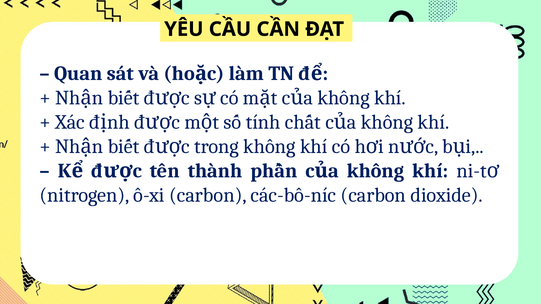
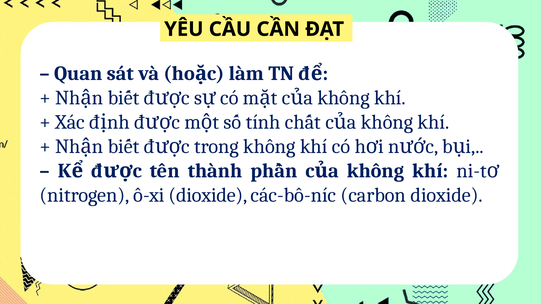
ô-xi carbon: carbon -> dioxide (208, 195)
